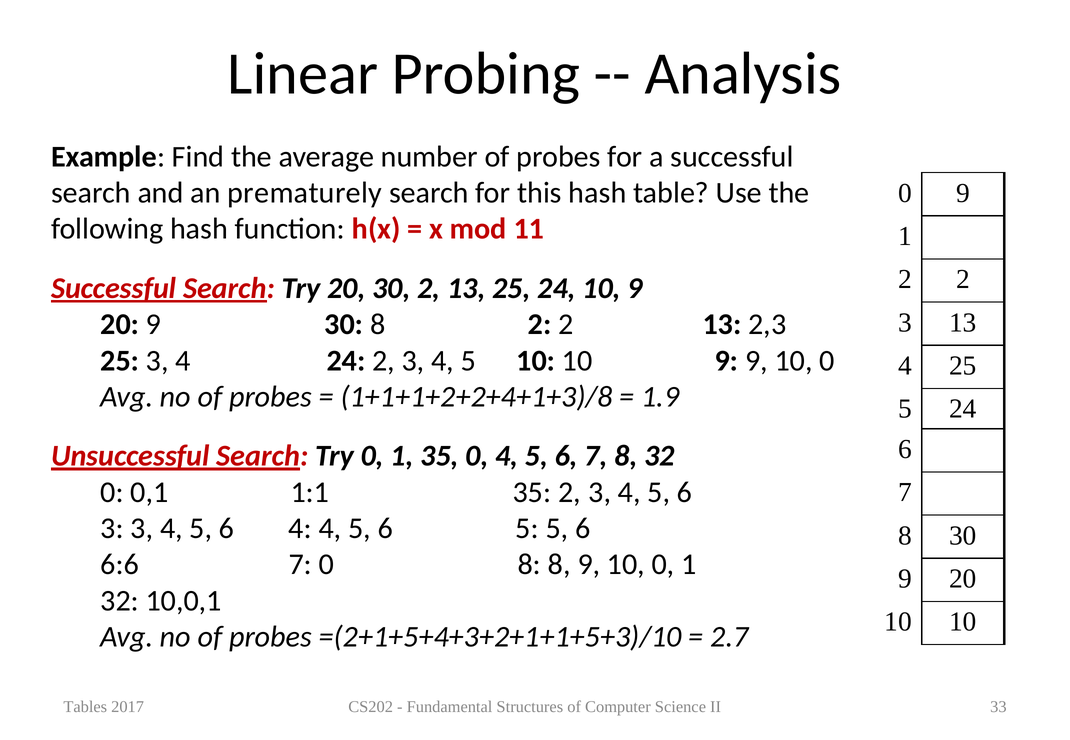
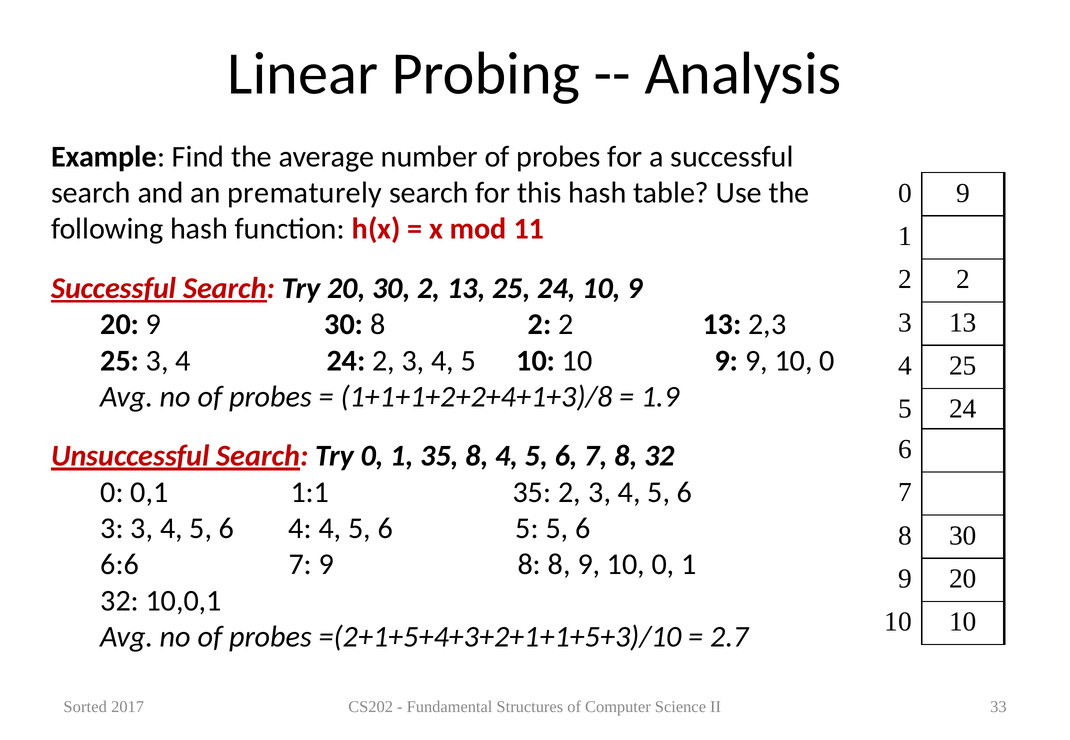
35 0: 0 -> 8 (477, 456)
7 0: 0 -> 9 (326, 565)
Tables: Tables -> Sorted (85, 707)
